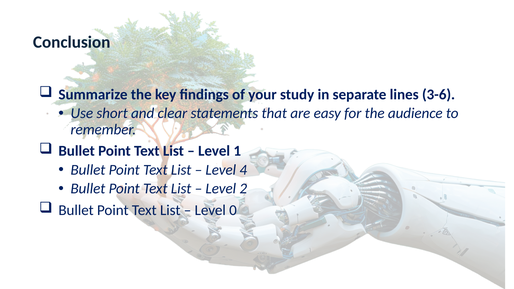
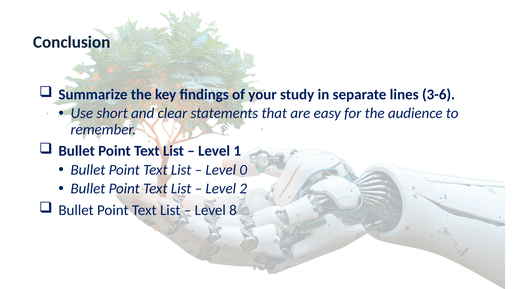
4: 4 -> 0 (243, 170)
0: 0 -> 8 (233, 210)
